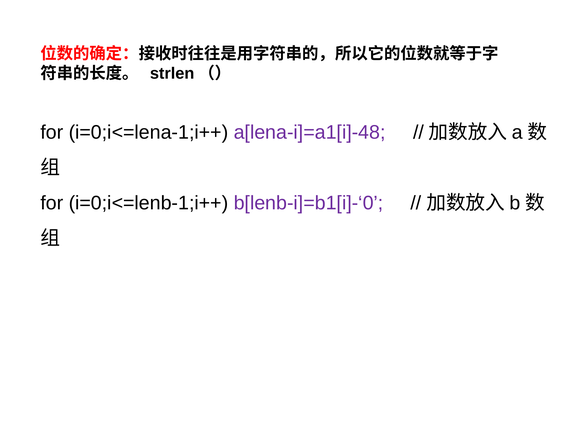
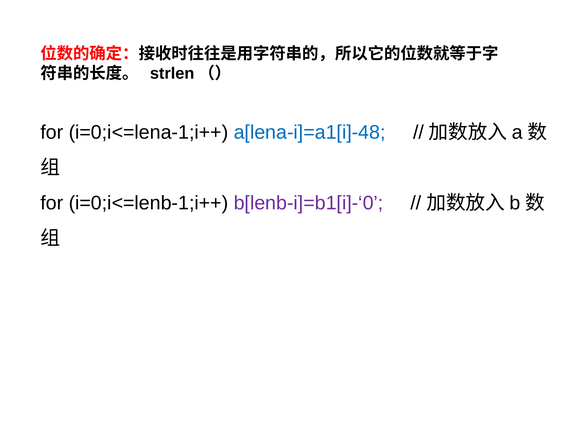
a[lena-i]=a1[i]-48 colour: purple -> blue (310, 132)
